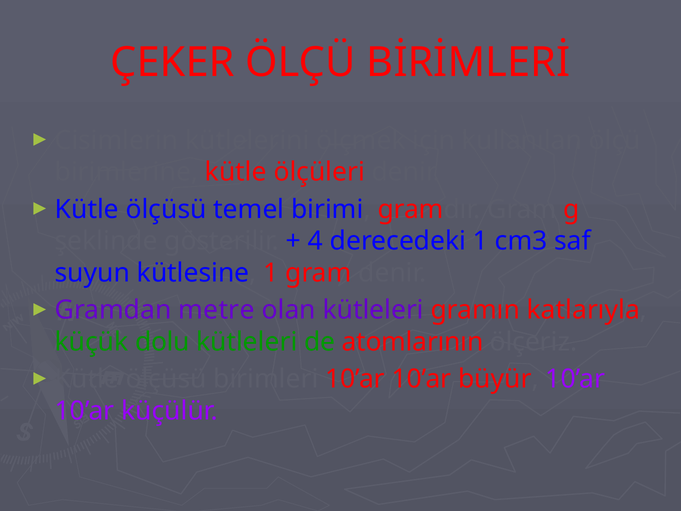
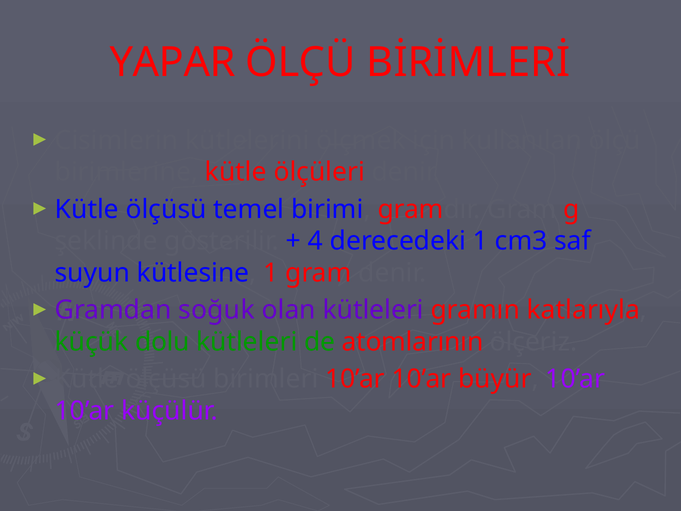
ÇEKER: ÇEKER -> YAPAR (173, 62)
metre: metre -> soğuk (217, 310)
